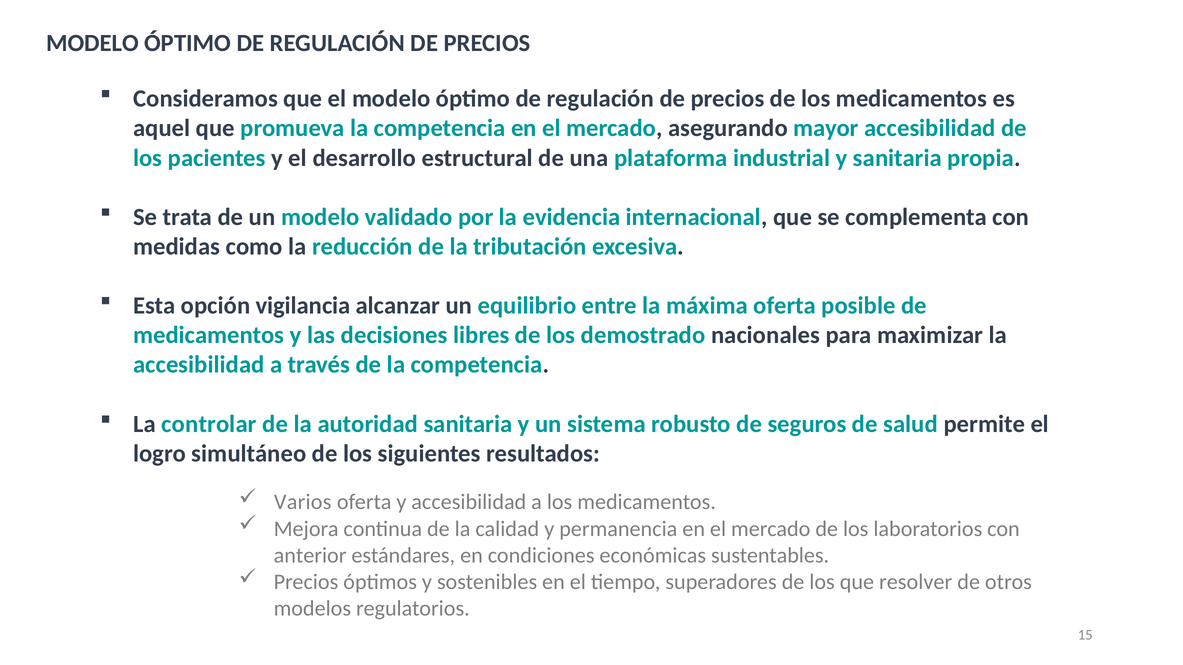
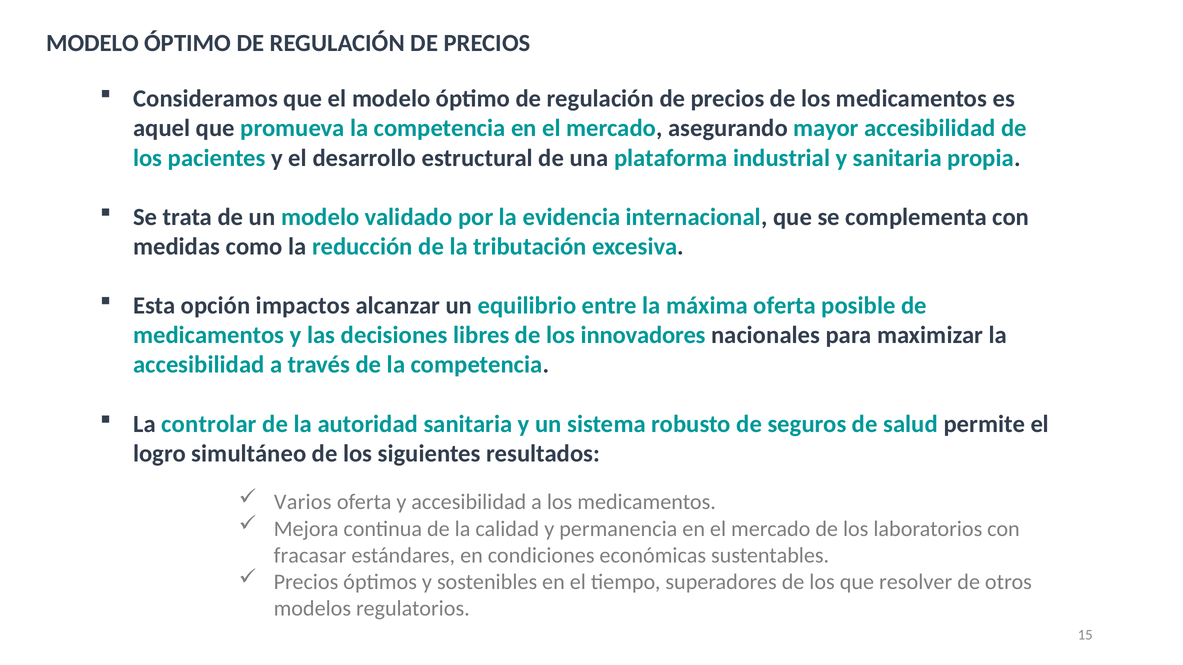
vigilancia: vigilancia -> impactos (303, 306)
demostrado: demostrado -> innovadores (643, 336)
anterior: anterior -> fracasar (310, 556)
